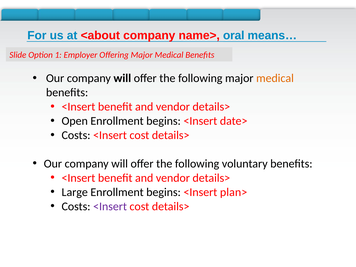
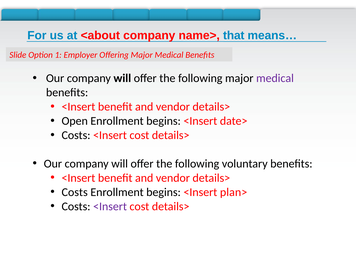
oral: oral -> that (234, 35)
medical colour: orange -> purple (275, 78)
Large: Large -> Costs (75, 192)
